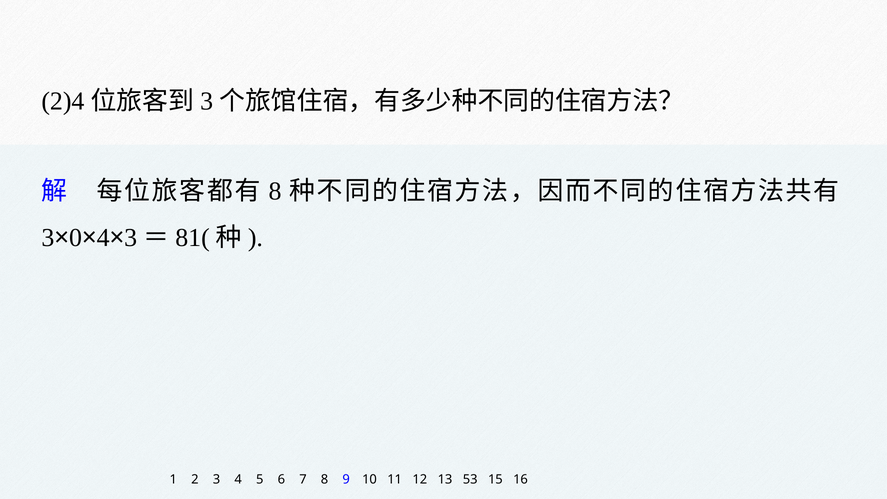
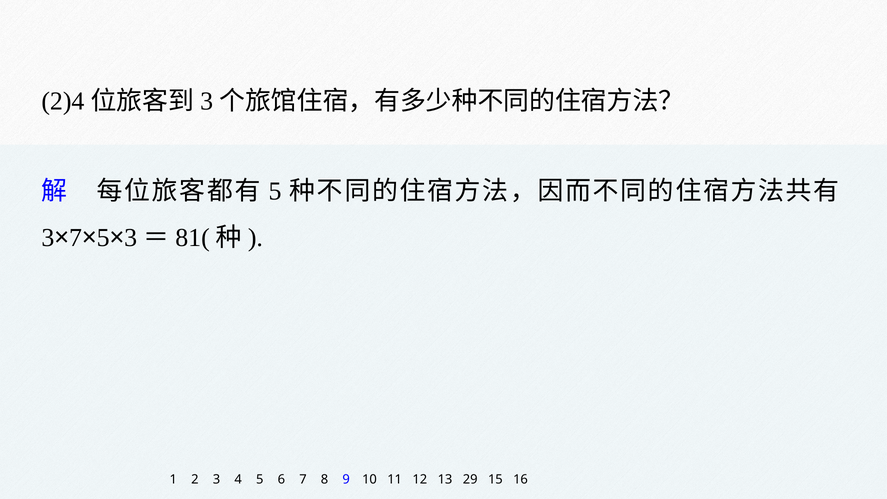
8: 8 -> 5 (275, 191)
0: 0 -> 7 (76, 238)
4: 4 -> 5 (103, 238)
53: 53 -> 29 (470, 479)
